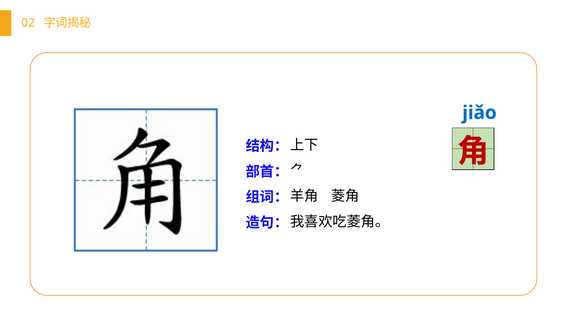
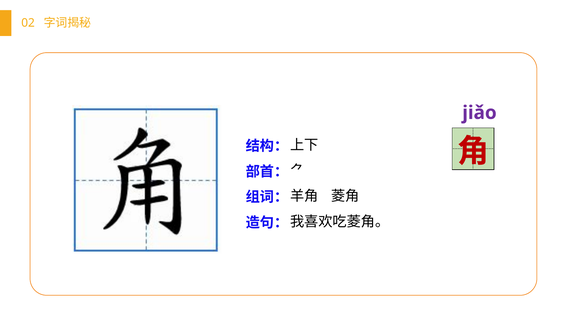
jiǎo colour: blue -> purple (480, 113)
